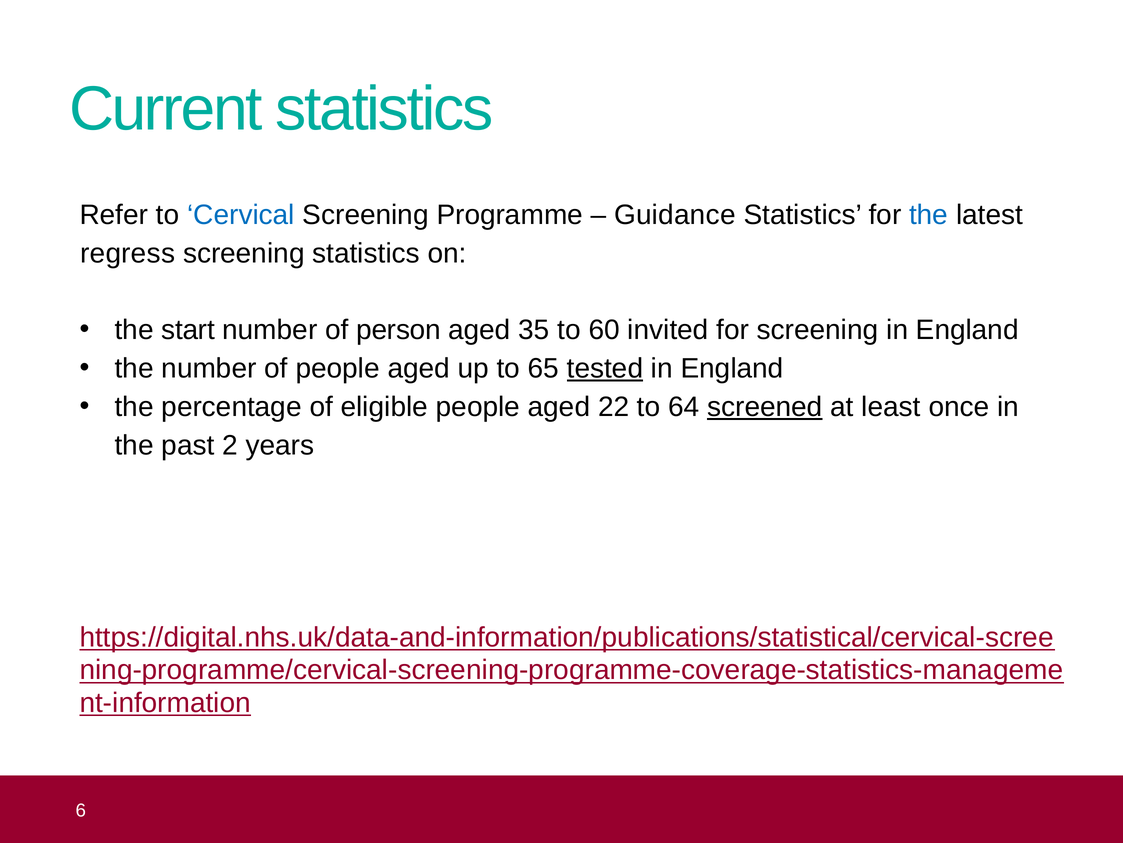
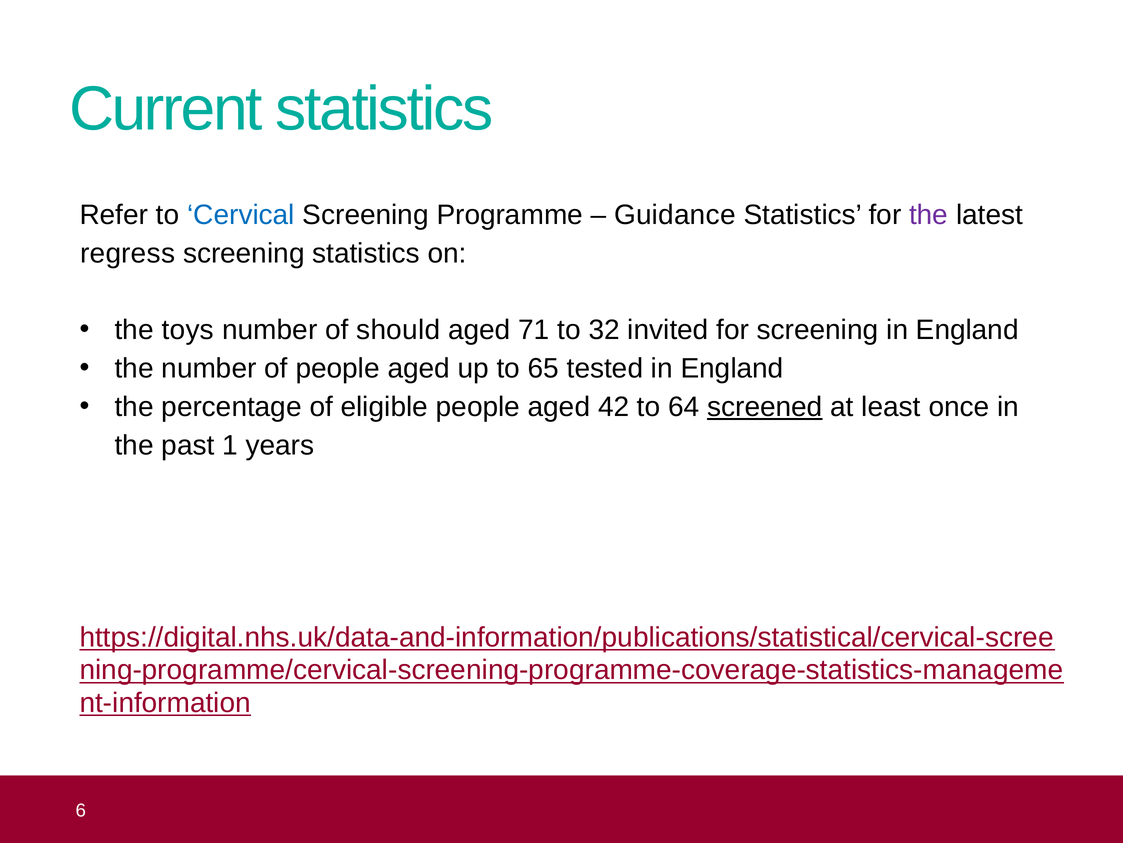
the colour: blue -> purple (929, 215)
start: start -> toys (188, 330)
person: person -> should (398, 330)
35: 35 -> 71 (534, 330)
60: 60 -> 32 (604, 330)
tested underline: present -> none (605, 368)
22: 22 -> 42 (614, 407)
past 2: 2 -> 1 (230, 445)
